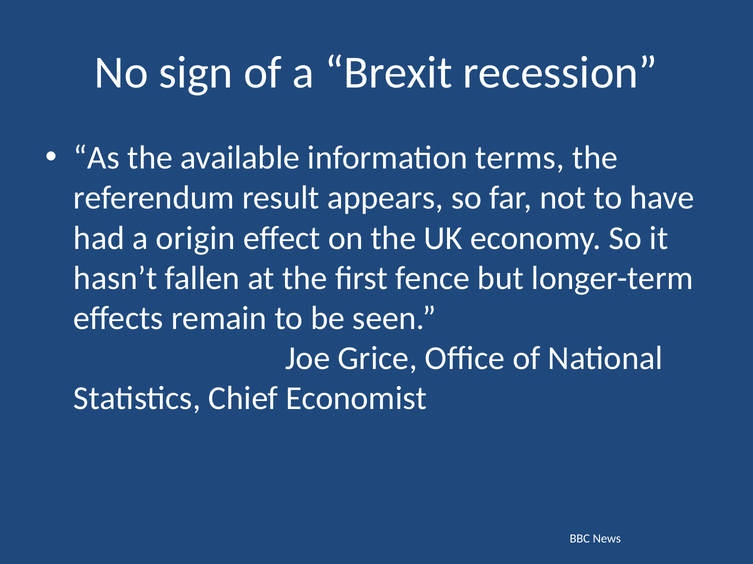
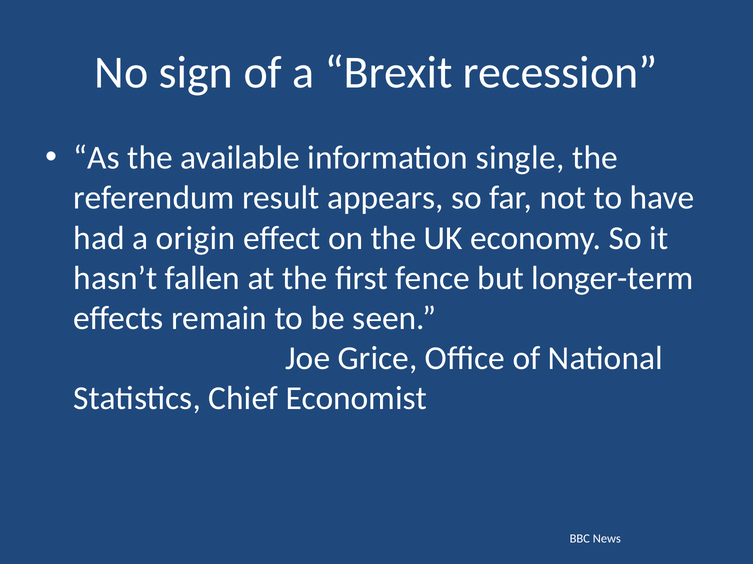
terms: terms -> single (520, 158)
